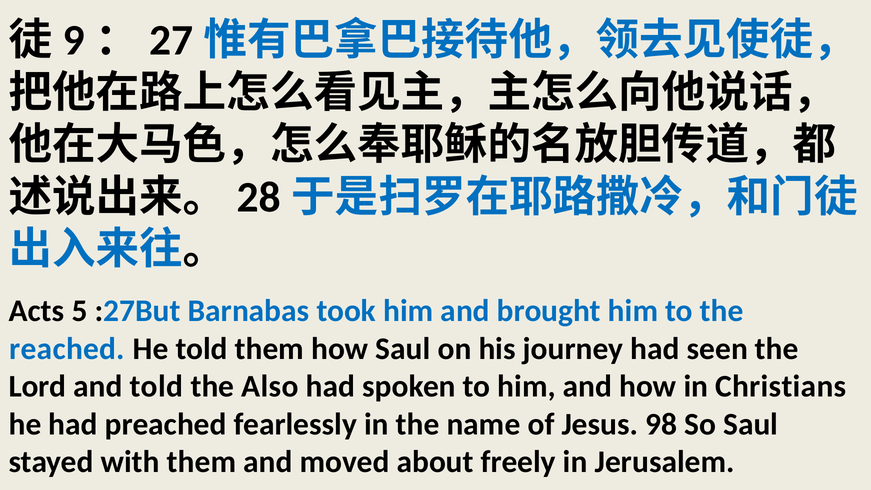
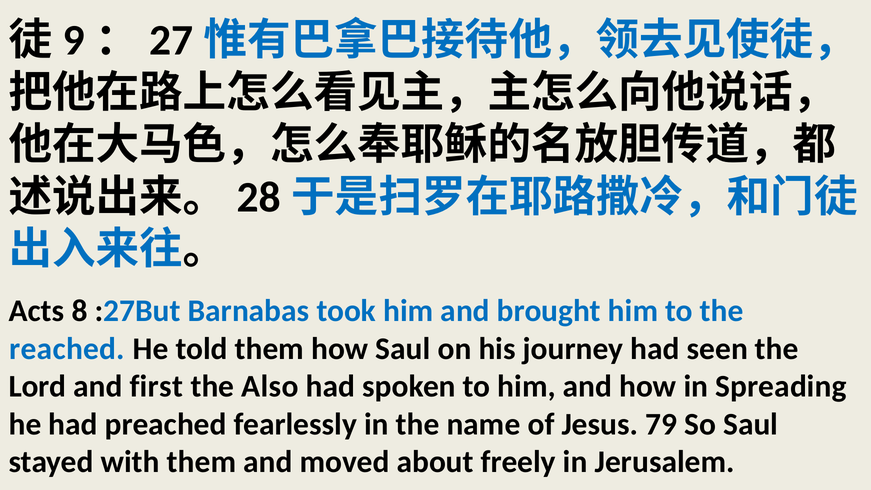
5: 5 -> 8 (79, 311)
and told: told -> first (156, 387)
Christians: Christians -> Spreading (781, 387)
98: 98 -> 79 (661, 424)
